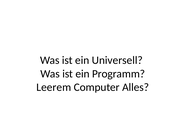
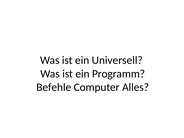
Leerem: Leerem -> Befehle (54, 87)
